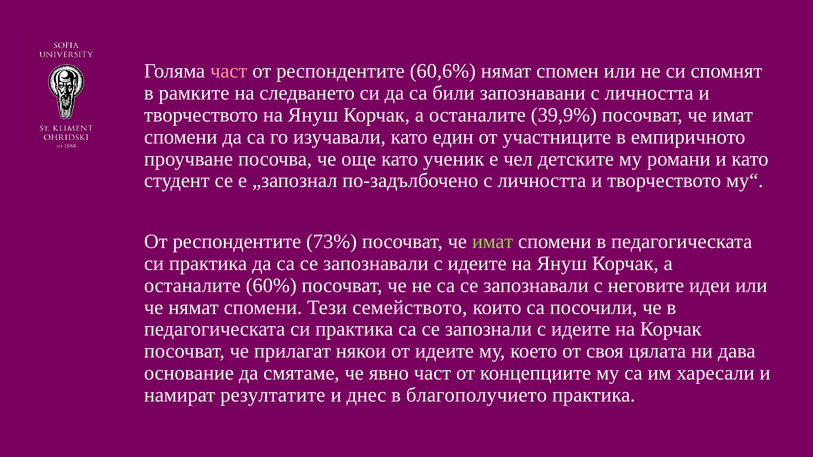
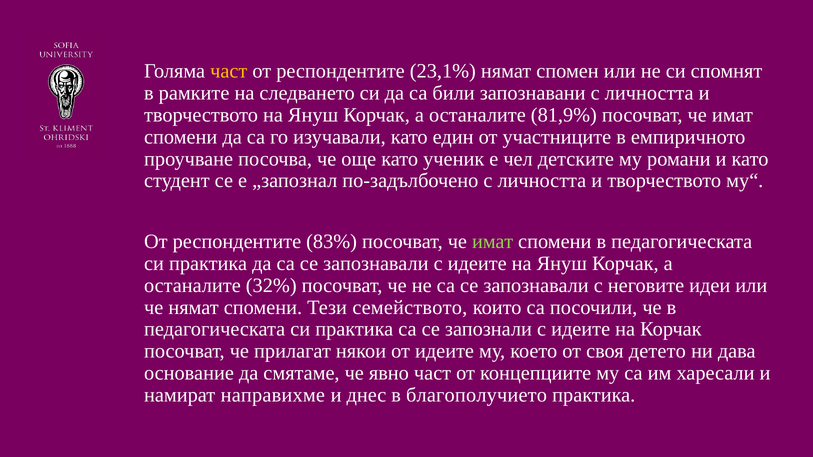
част colour: pink -> yellow (229, 71)
60,6%: 60,6% -> 23,1% (443, 71)
39,9%: 39,9% -> 81,9% (564, 115)
73%: 73% -> 83% (332, 242)
60%: 60% -> 32% (271, 286)
цялата: цялата -> детето (657, 351)
резултатите: резултатите -> направихме (273, 395)
